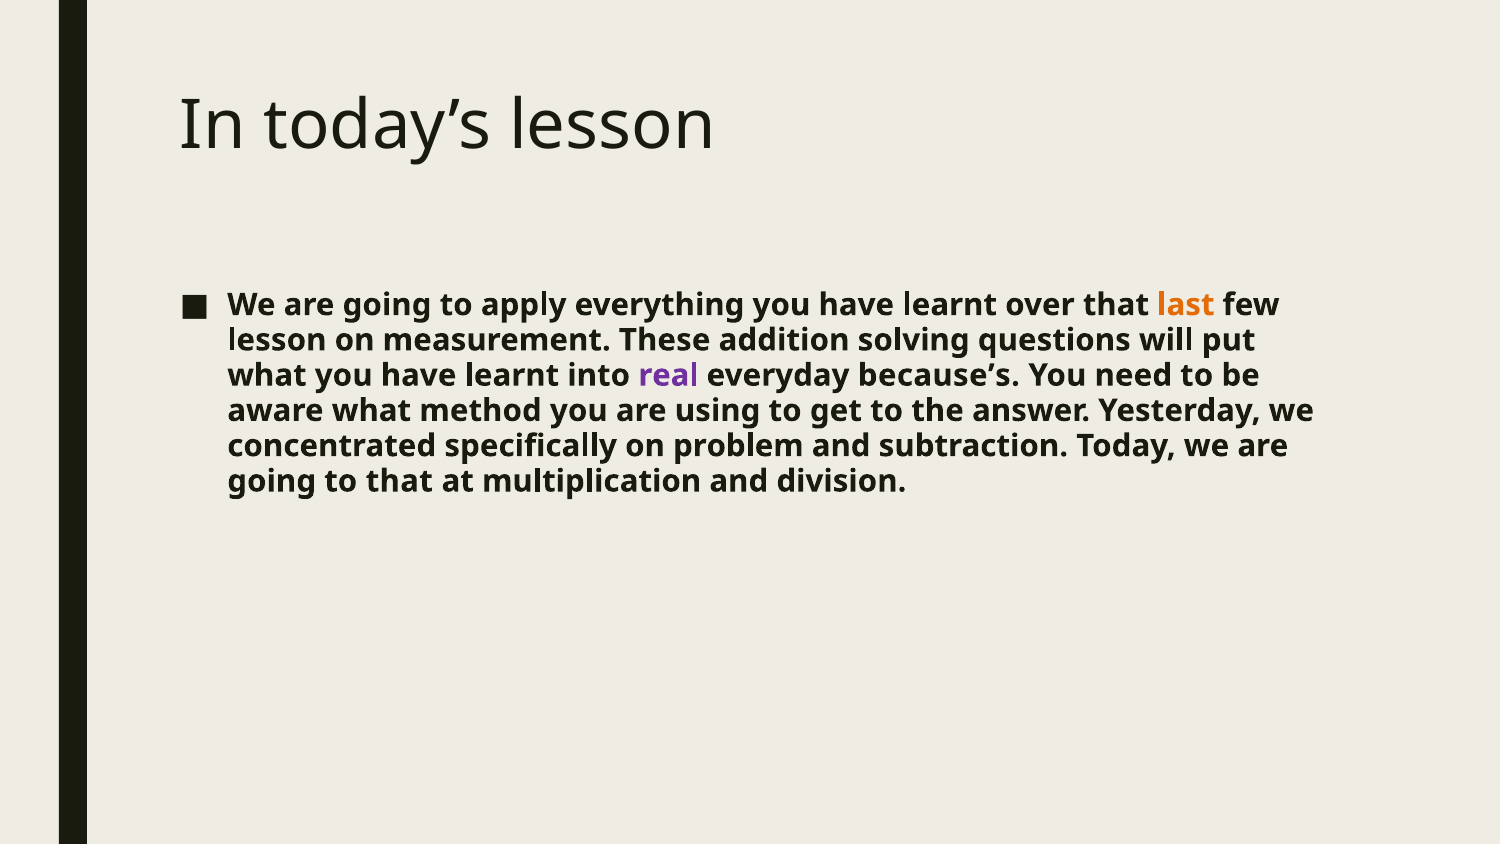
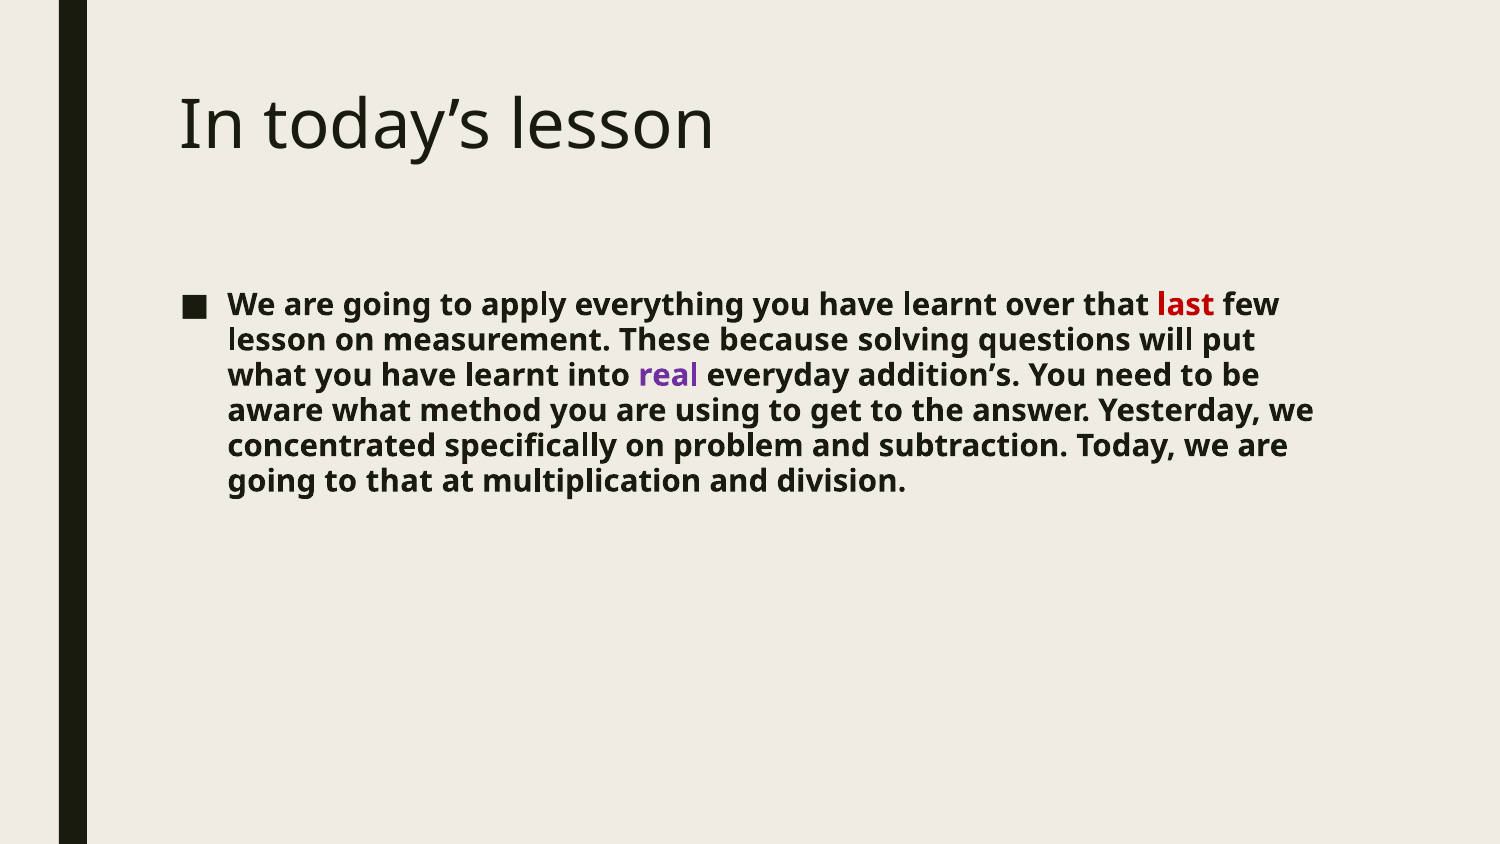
last colour: orange -> red (1186, 305)
addition: addition -> because (784, 340)
because’s: because’s -> addition’s (939, 375)
